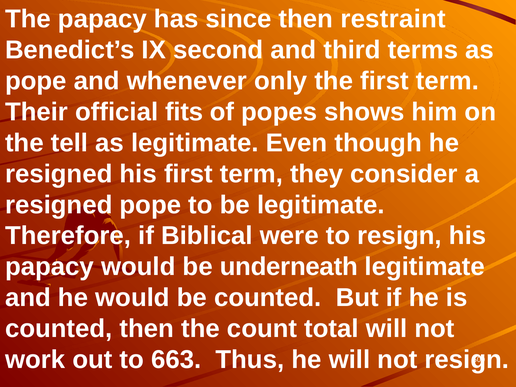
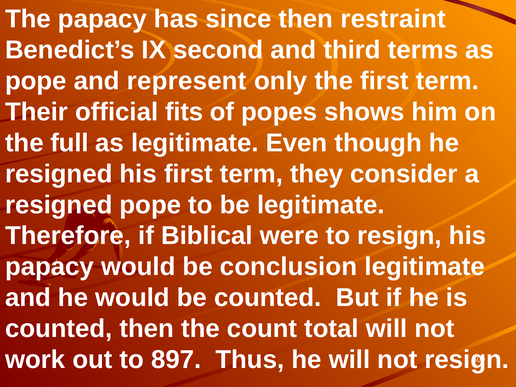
whenever: whenever -> represent (187, 81)
tell: tell -> full (70, 143)
underneath: underneath -> conclusion (289, 267)
663: 663 -> 897 (176, 360)
